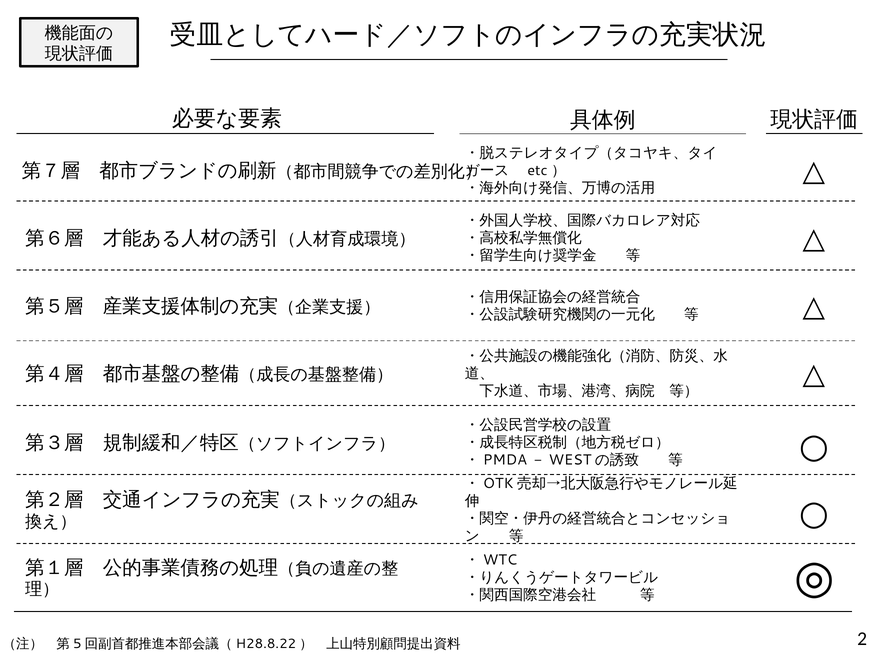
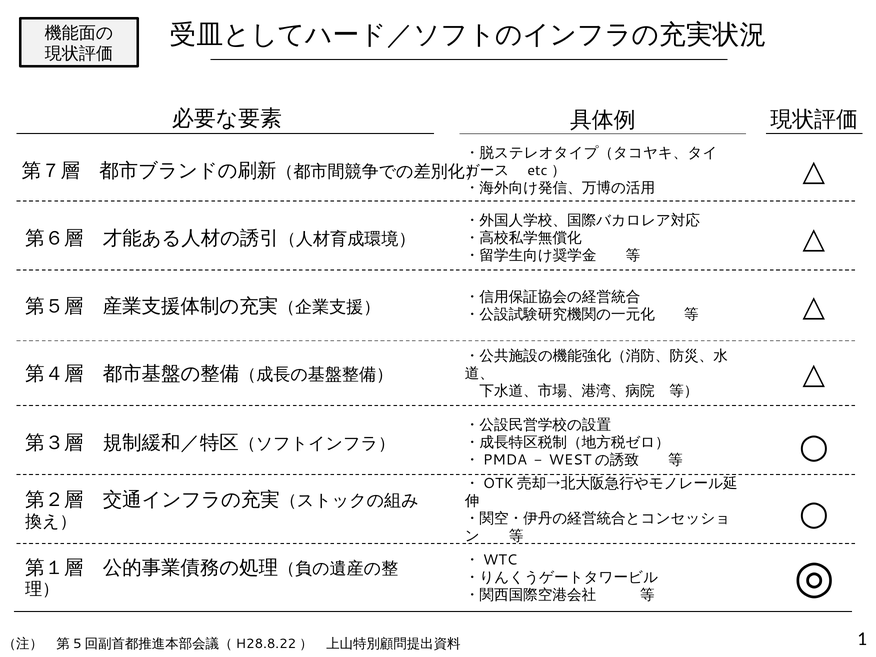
2: 2 -> 1 (862, 639)
